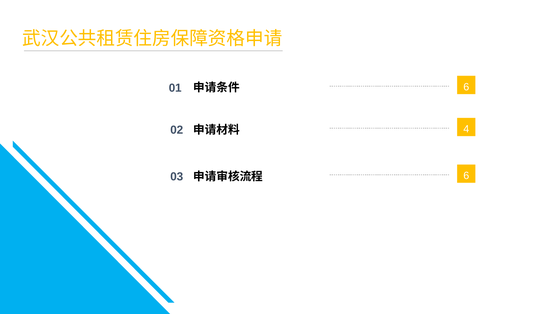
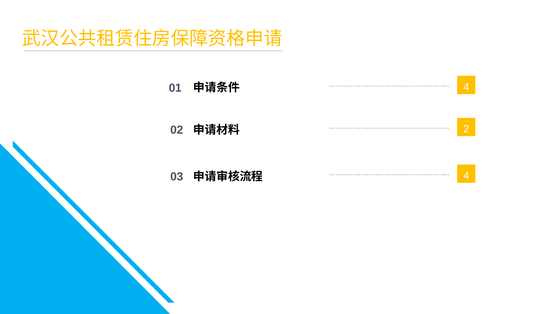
6: 6 -> 4 (466, 87)
4: 4 -> 2 (466, 129)
6: 6 -> 4 (466, 175)
